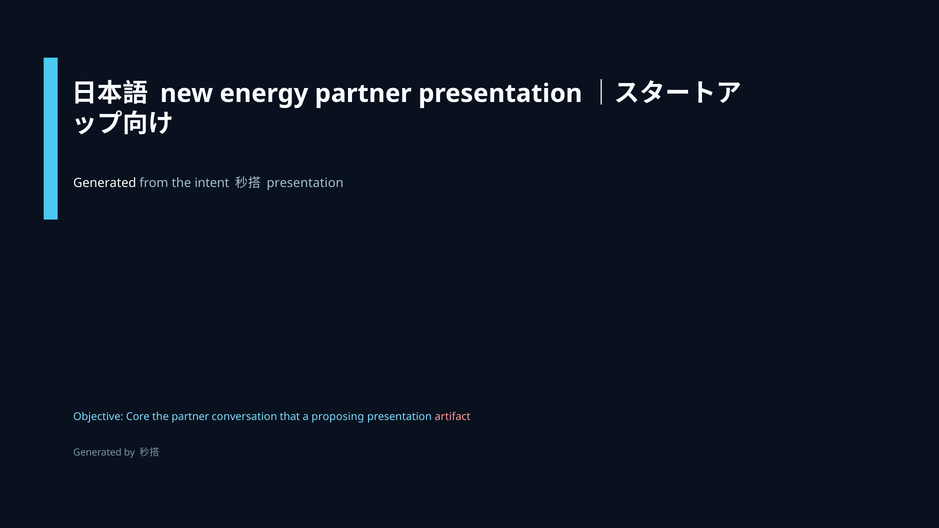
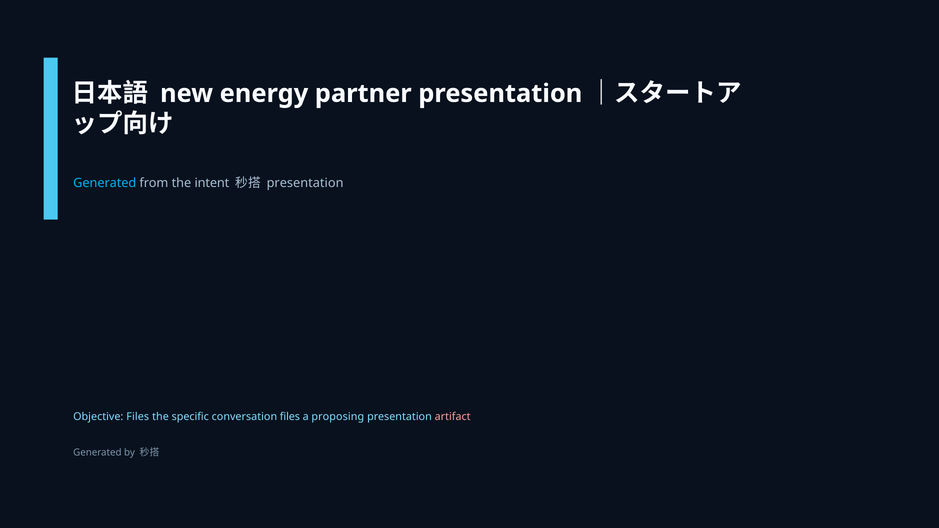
Generated colour: white -> light blue (105, 183)
Objective Core: Core -> Files (138, 417)
the partner: partner -> specific (190, 417)
conversation that: that -> files (290, 417)
